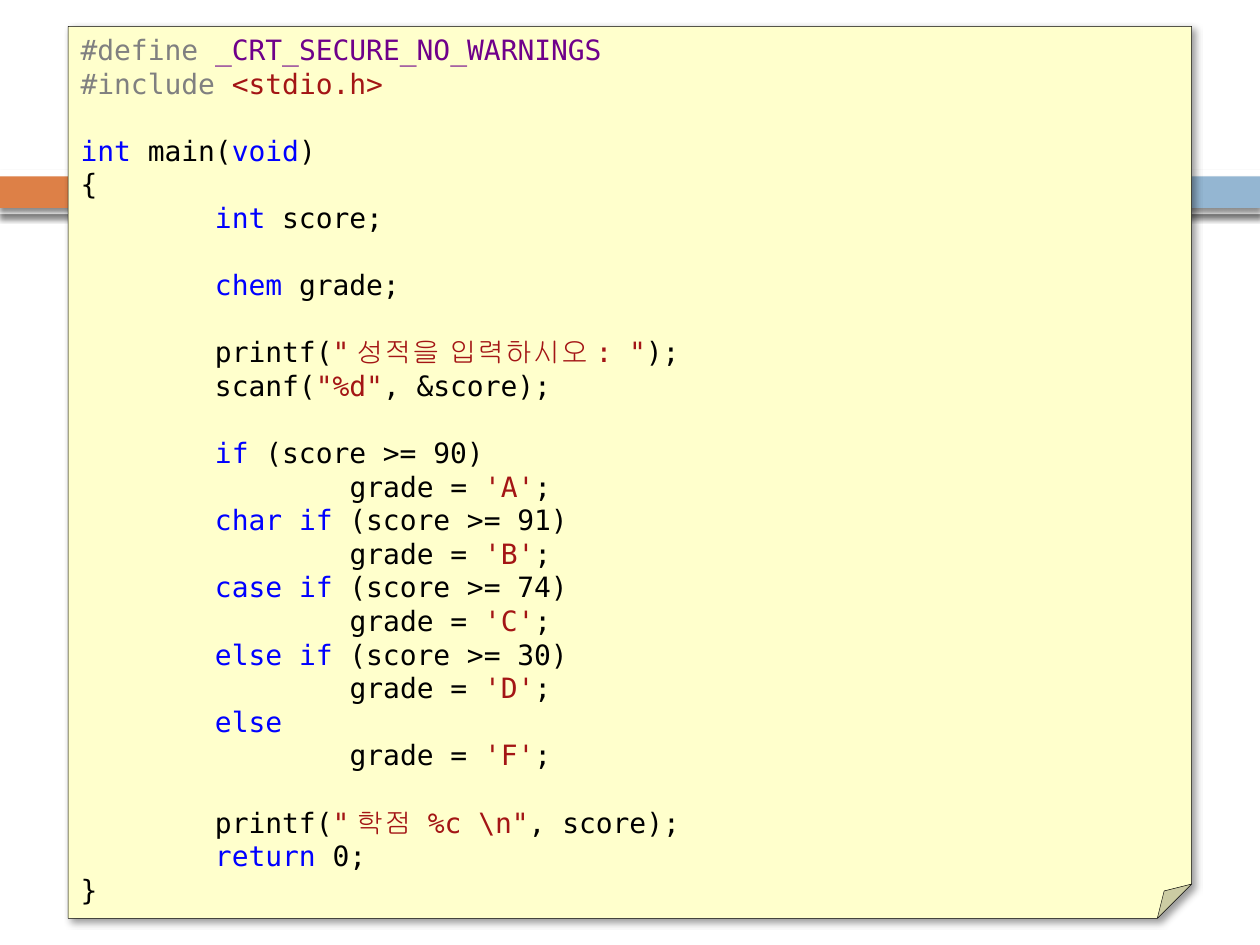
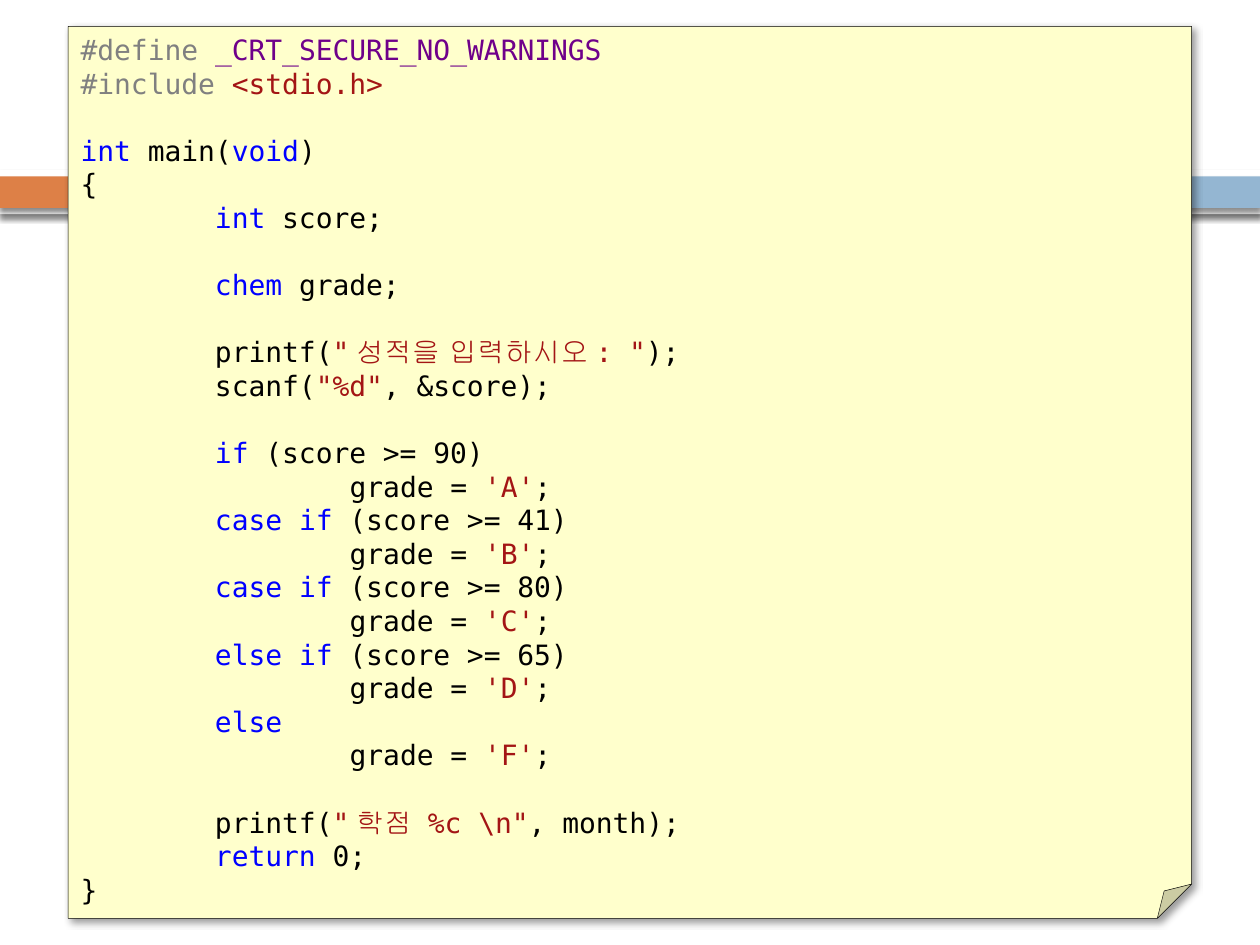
char: char -> case (249, 522)
91: 91 -> 41 (543, 522)
74: 74 -> 80 (543, 589)
30: 30 -> 65 (543, 656)
\n score: score -> month (621, 824)
